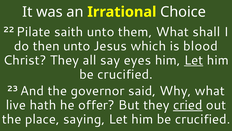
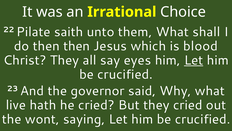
then unto: unto -> then (77, 46)
he offer: offer -> cried (96, 105)
cried underline: present -> none (188, 105)
place: place -> wont (42, 119)
